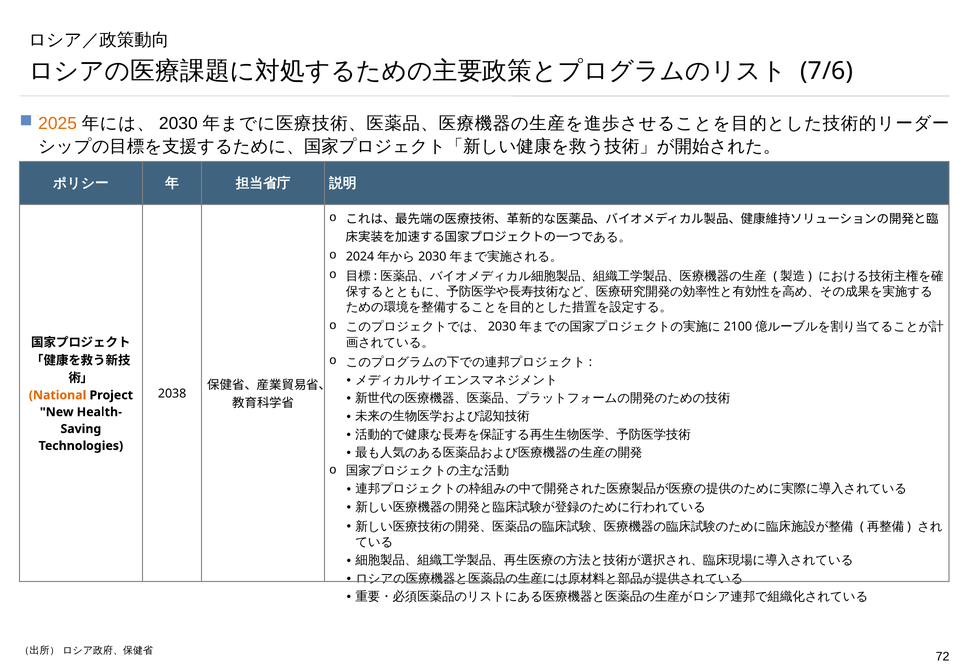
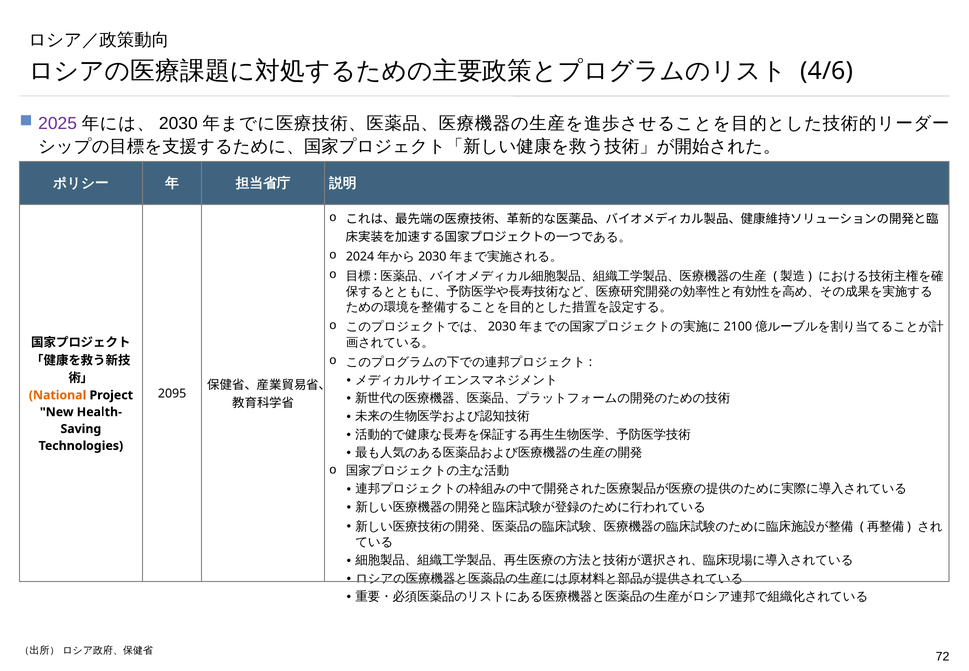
7/6: 7/6 -> 4/6 (827, 71)
2025 colour: orange -> purple (58, 124)
2038: 2038 -> 2095 (172, 394)
